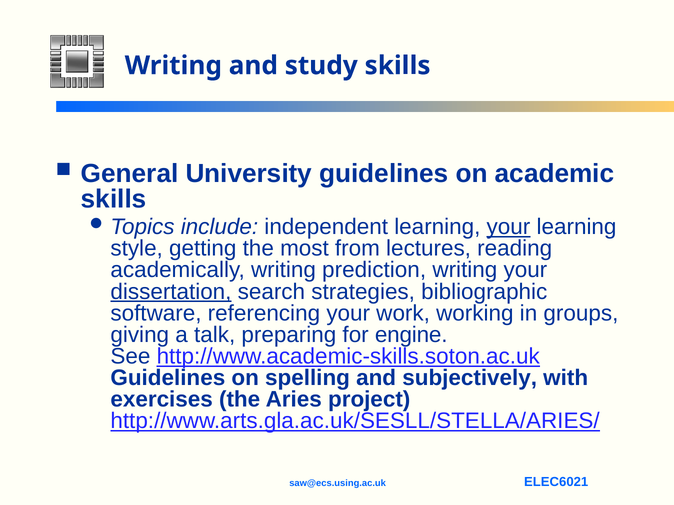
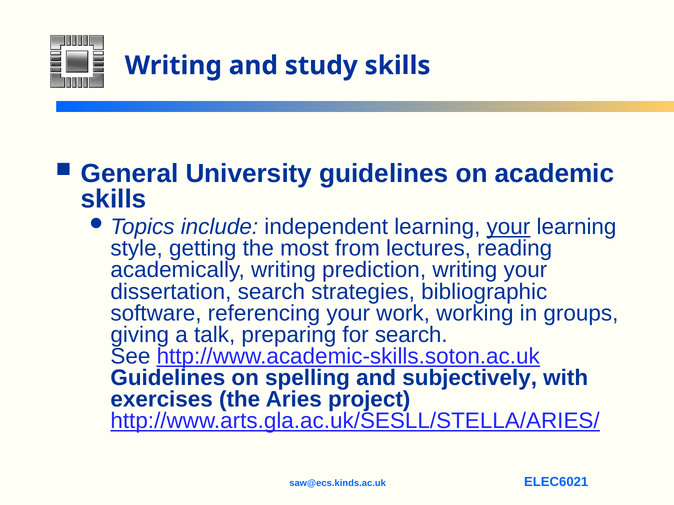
dissertation underline: present -> none (171, 292)
for engine: engine -> search (411, 335)
saw@ecs.using.ac.uk: saw@ecs.using.ac.uk -> saw@ecs.kinds.ac.uk (338, 484)
